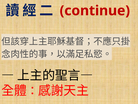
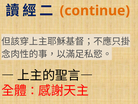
continue colour: red -> orange (95, 11)
